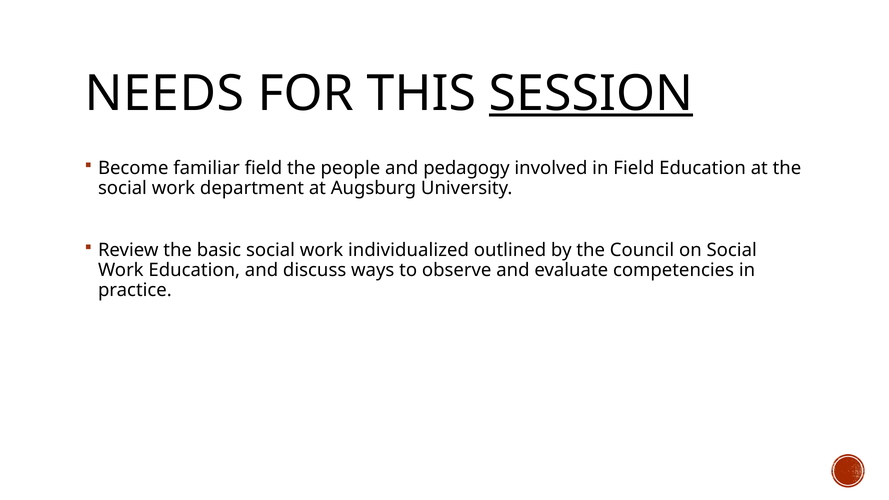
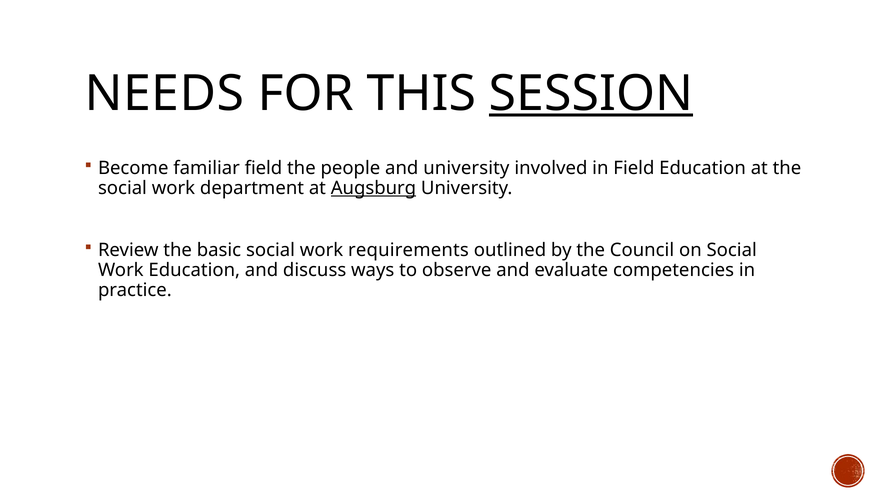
and pedagogy: pedagogy -> university (466, 168)
Augsburg underline: none -> present (373, 188)
individualized: individualized -> requirements (408, 250)
